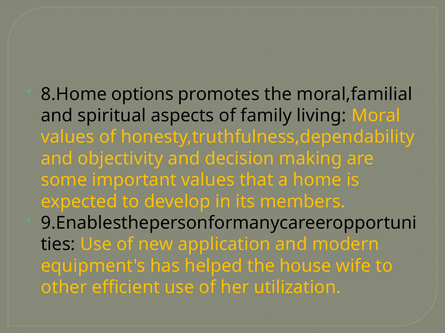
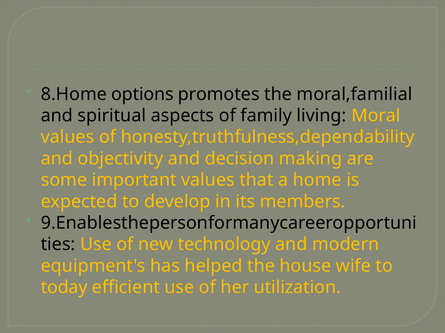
application: application -> technology (224, 245)
other: other -> today (64, 288)
